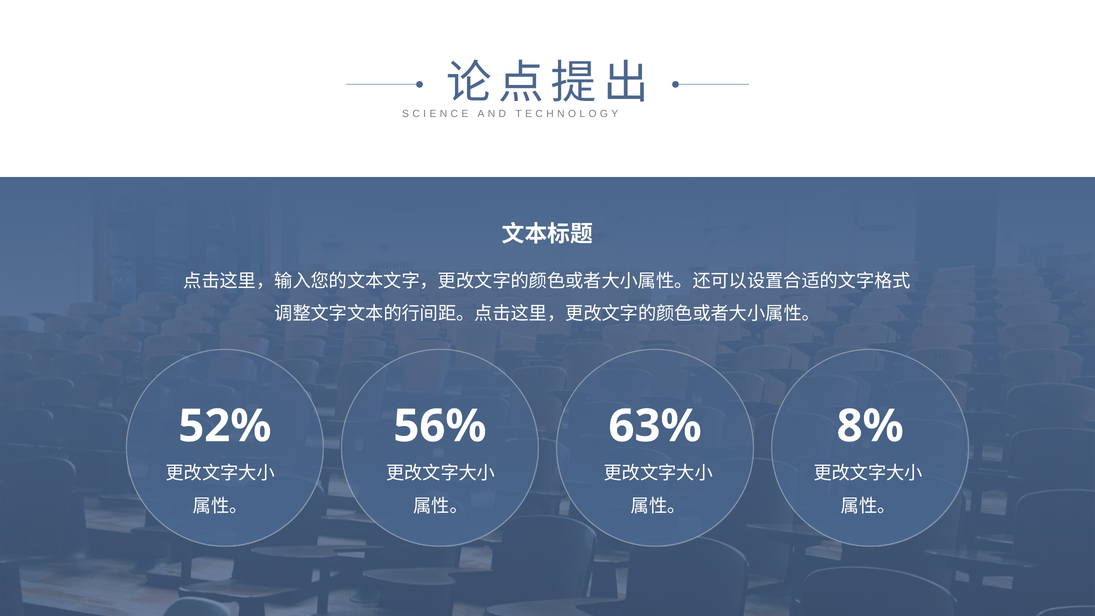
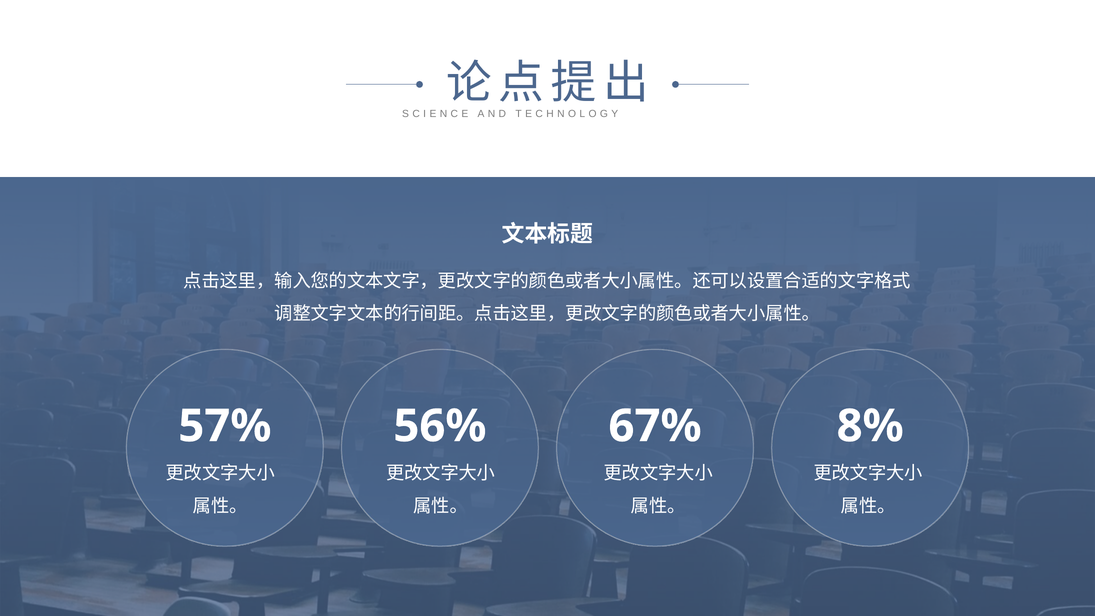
52%: 52% -> 57% (225, 426)
63%: 63% -> 67% (655, 426)
